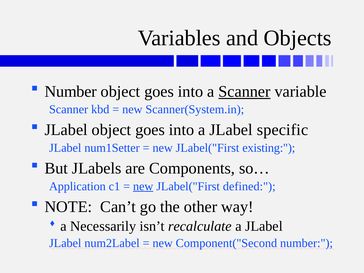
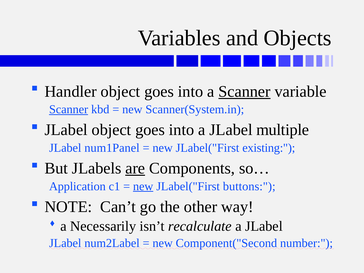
Number: Number -> Handler (71, 91)
Scanner underline: none -> present (69, 109)
specific: specific -> multiple (283, 130)
num1Setter: num1Setter -> num1Panel (112, 148)
are underline: none -> present (135, 168)
defined: defined -> buttons (249, 186)
